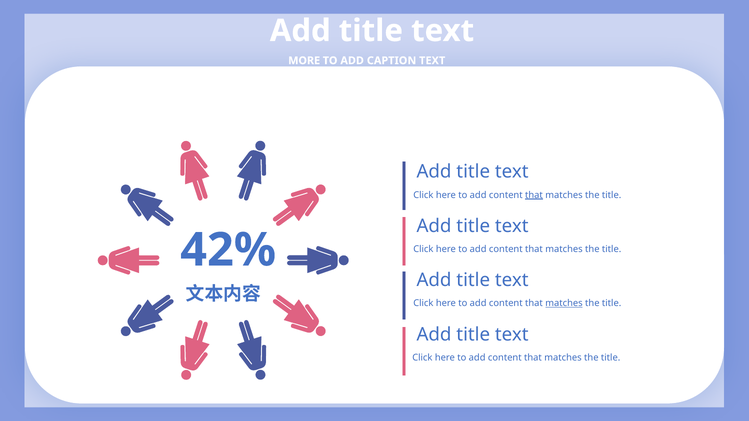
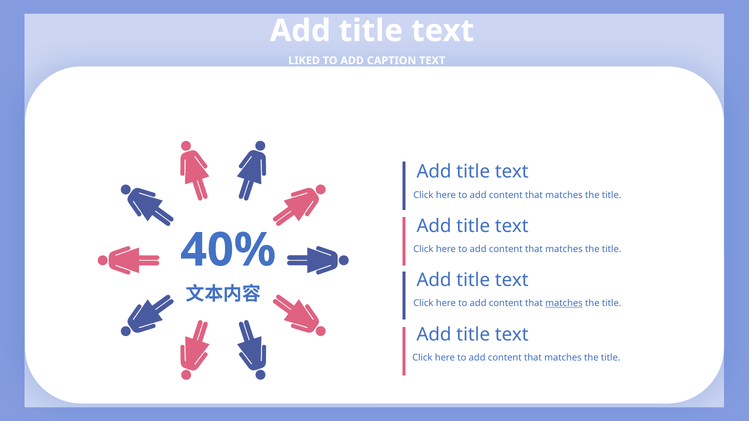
MORE: MORE -> LIKED (304, 61)
that underline: present -> none (534, 195)
42%: 42% -> 40% (228, 250)
